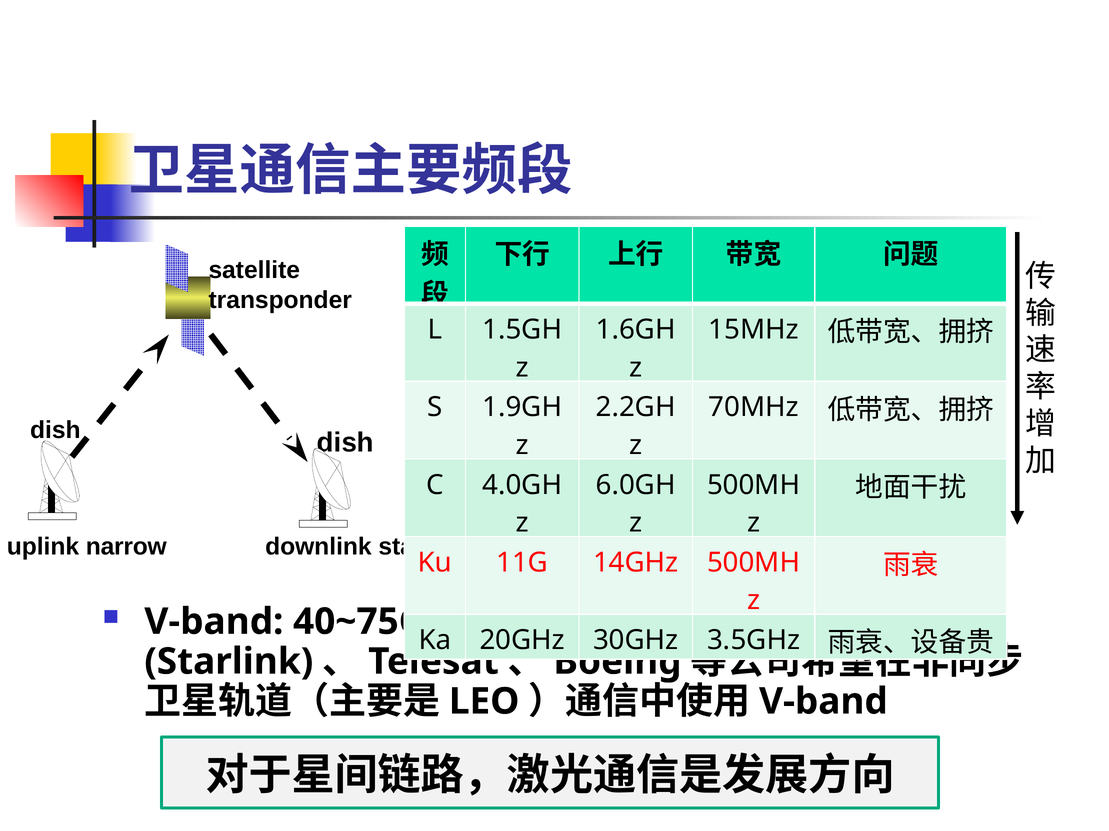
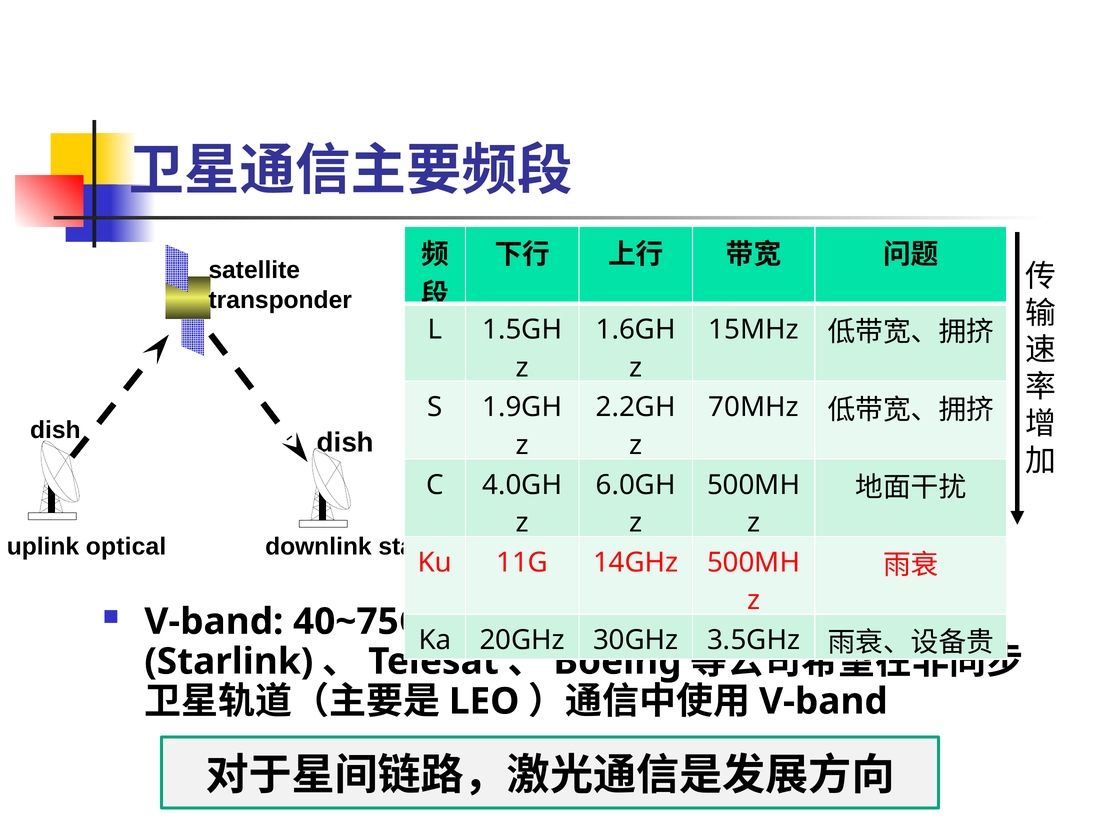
narrow: narrow -> optical (126, 547)
